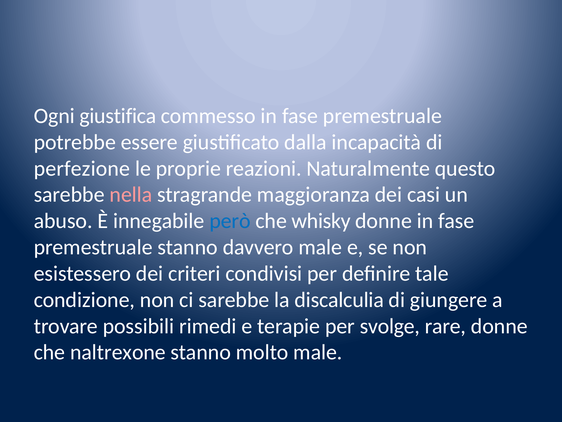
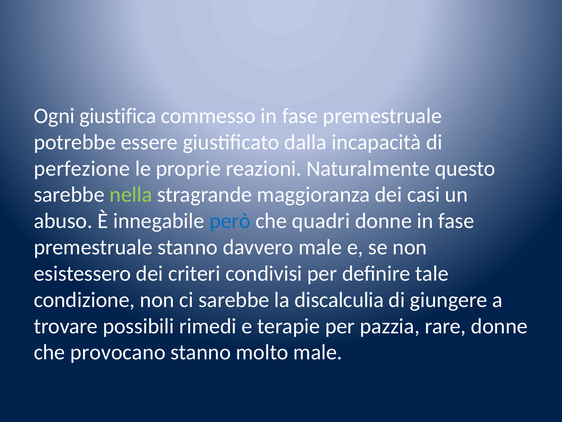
nella colour: pink -> light green (131, 195)
whisky: whisky -> quadri (321, 221)
svolge: svolge -> pazzia (390, 326)
naltrexone: naltrexone -> provocano (118, 352)
